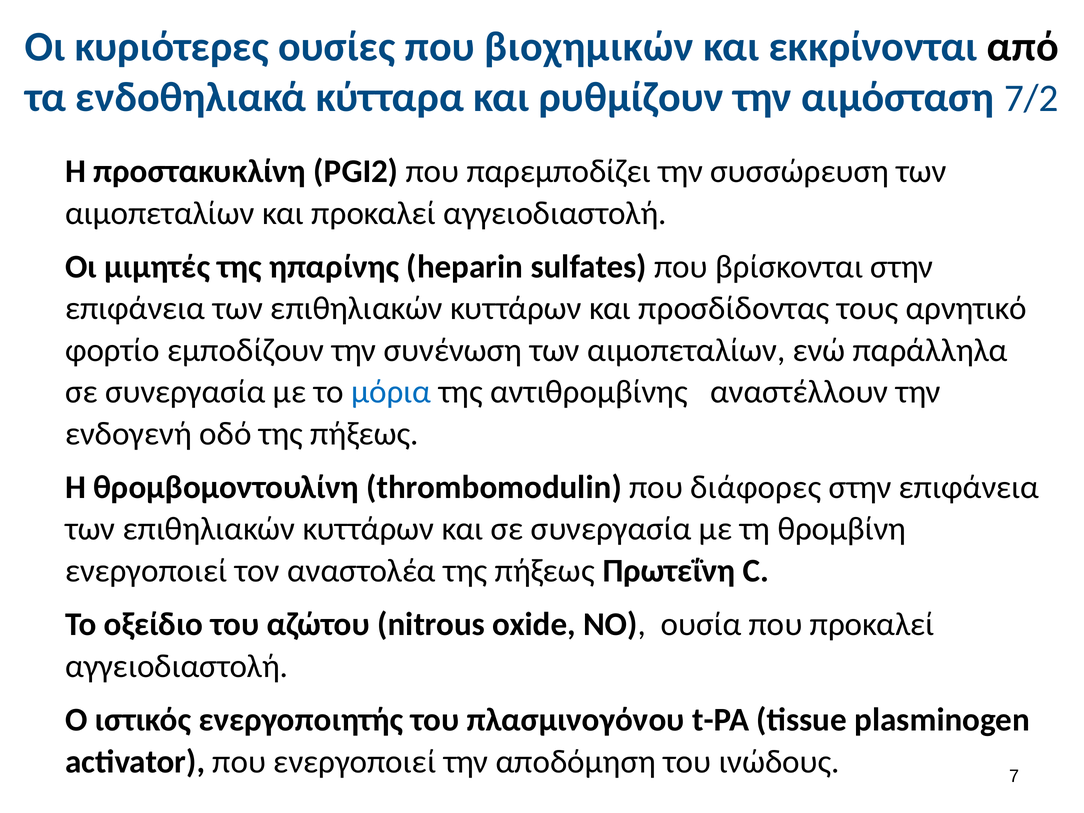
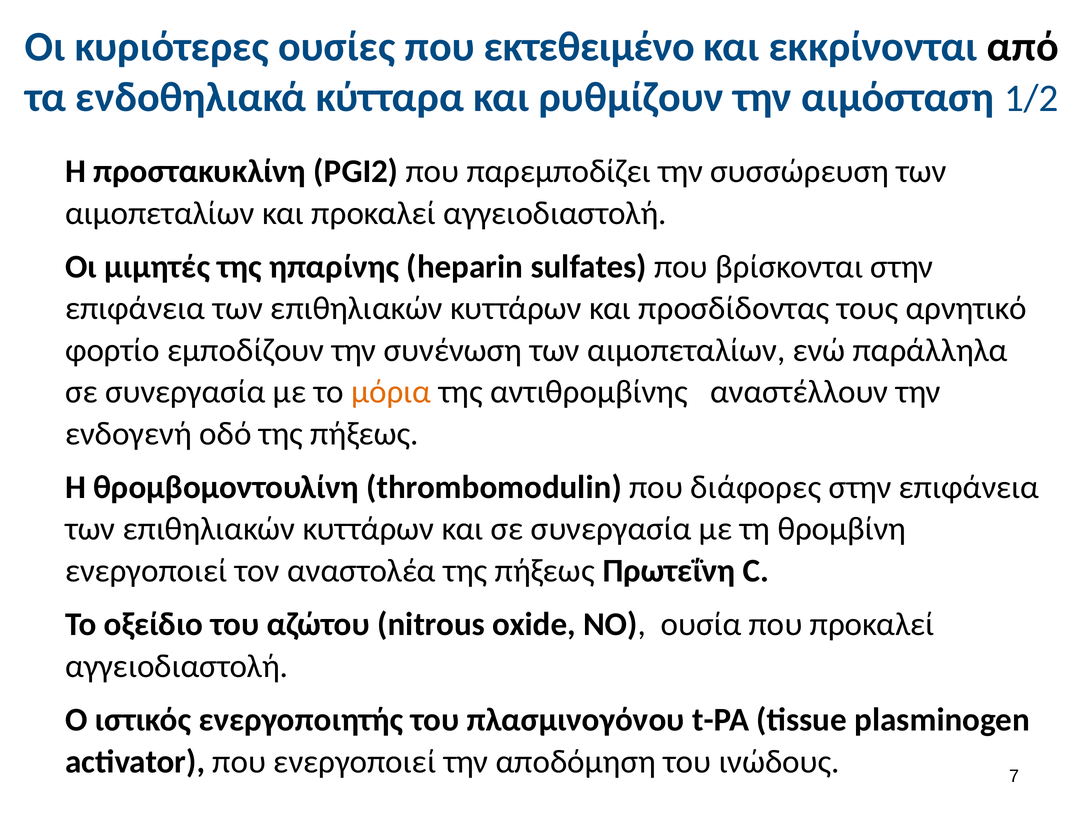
βιοχημικών: βιοχημικών -> εκτεθειμένο (589, 47)
7/2: 7/2 -> 1/2 (1031, 99)
μόρια colour: blue -> orange (391, 392)
